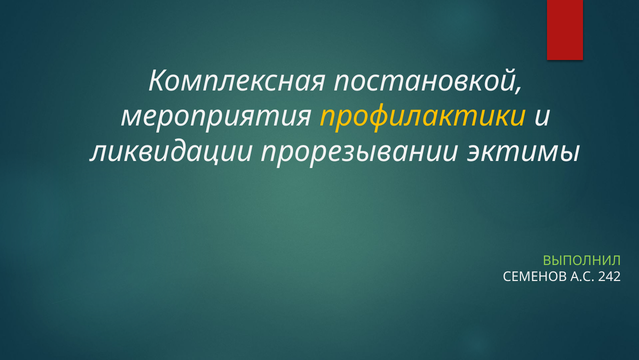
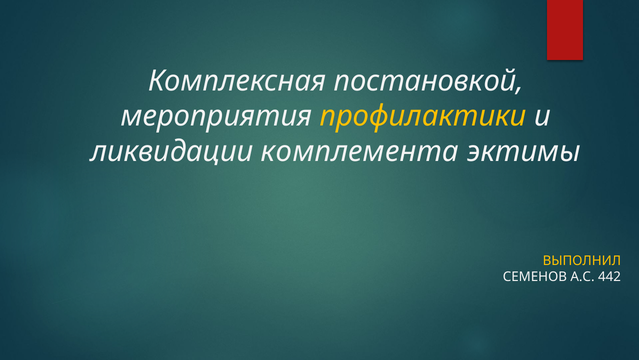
прорезывании: прорезывании -> комплемента (360, 151)
ВЫПОЛНИЛ colour: light green -> yellow (582, 261)
242: 242 -> 442 (609, 277)
